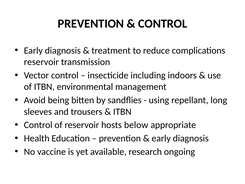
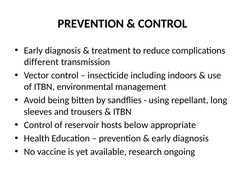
reservoir: reservoir -> different (41, 62)
